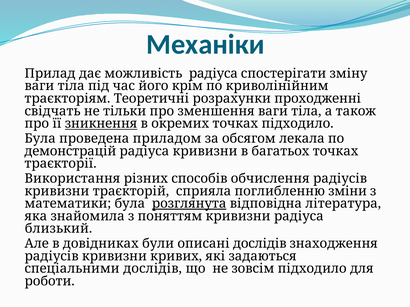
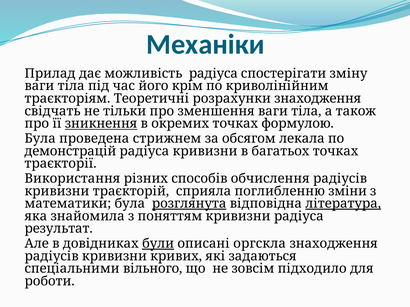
розрахунки проходженні: проходженні -> знаходження (318, 99)
точках підходило: підходило -> формулою (298, 124)
приладом: приладом -> стрижнем (167, 139)
література underline: none -> present (343, 204)
близький: близький -> результат (59, 229)
були underline: none -> present (158, 244)
описані дослідів: дослідів -> оргскла (260, 244)
спеціальними дослідів: дослідів -> вільного (153, 269)
